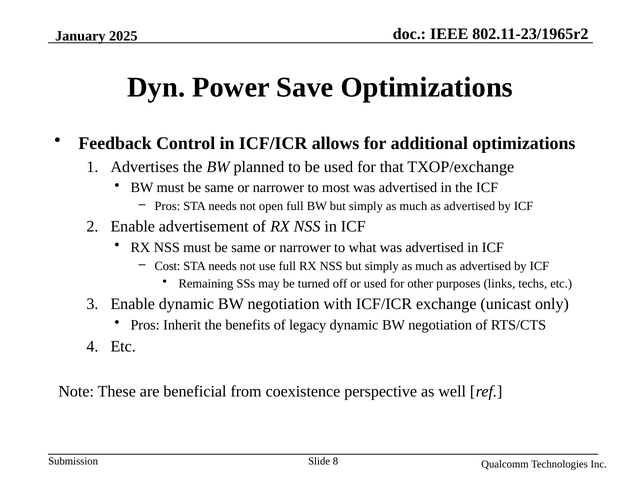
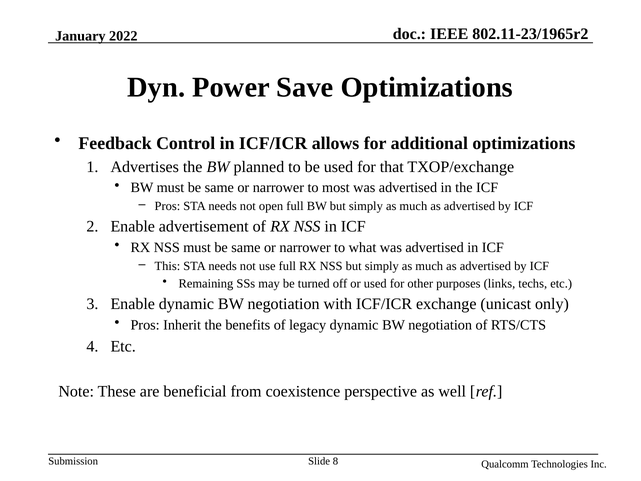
2025: 2025 -> 2022 (123, 36)
Cost: Cost -> This (167, 266)
